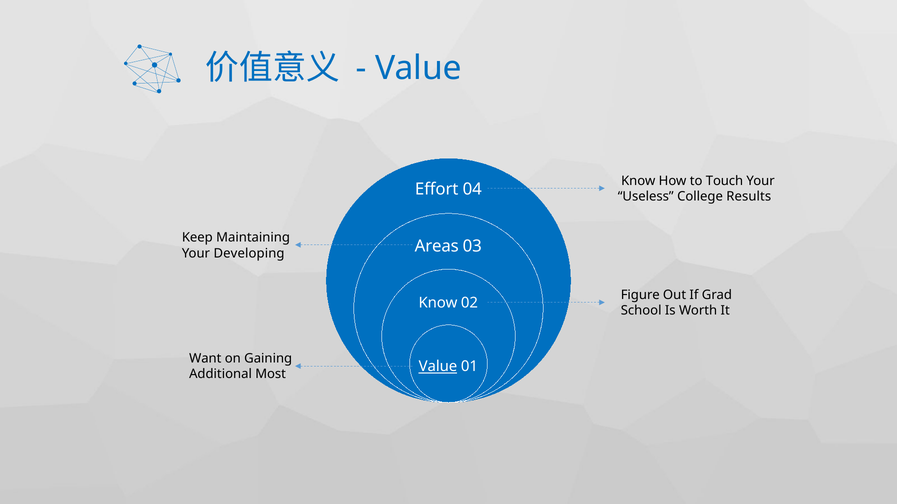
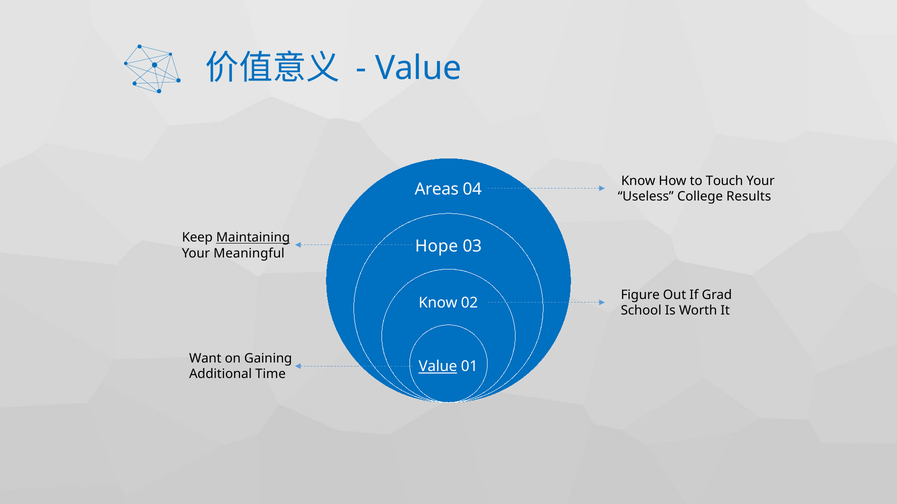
Effort: Effort -> Areas (437, 189)
Maintaining underline: none -> present (253, 238)
Areas: Areas -> Hope (437, 246)
Developing: Developing -> Meaningful (249, 254)
Most: Most -> Time (271, 374)
